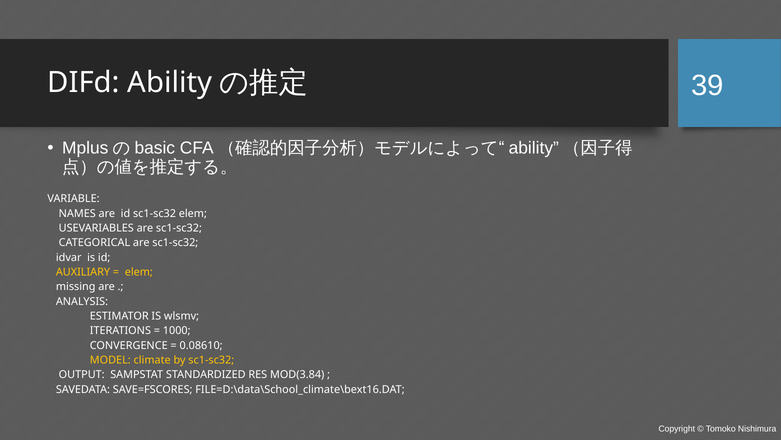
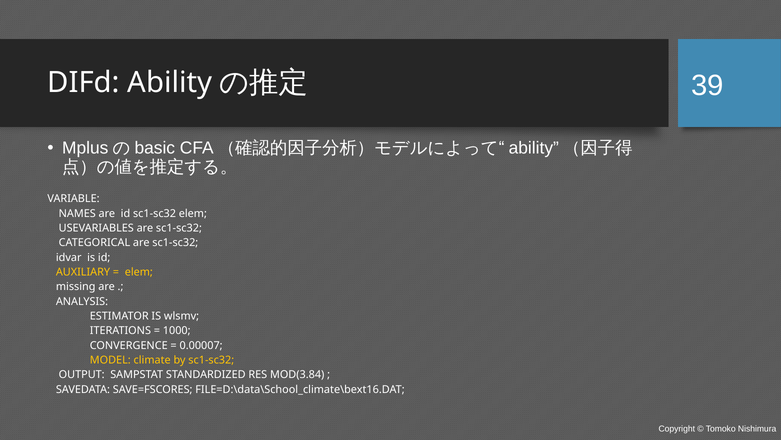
0.08610: 0.08610 -> 0.00007 (201, 345)
